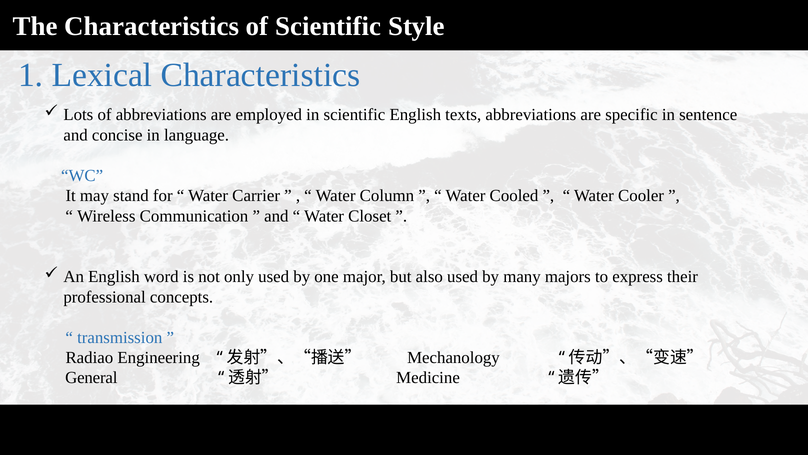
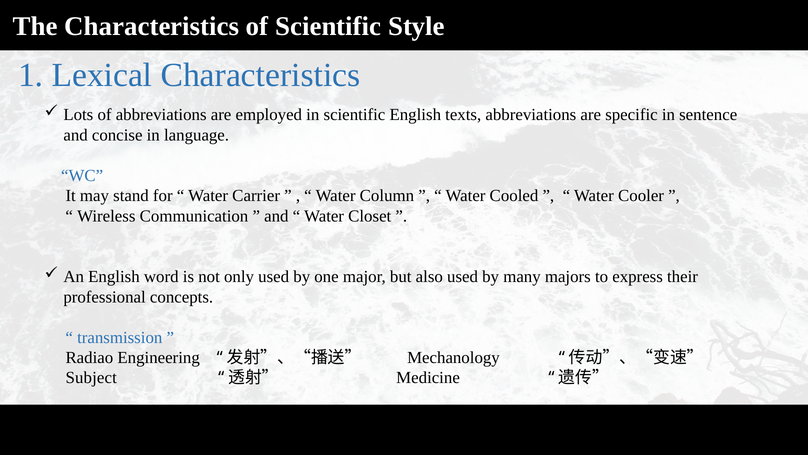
General: General -> Subject (91, 378)
